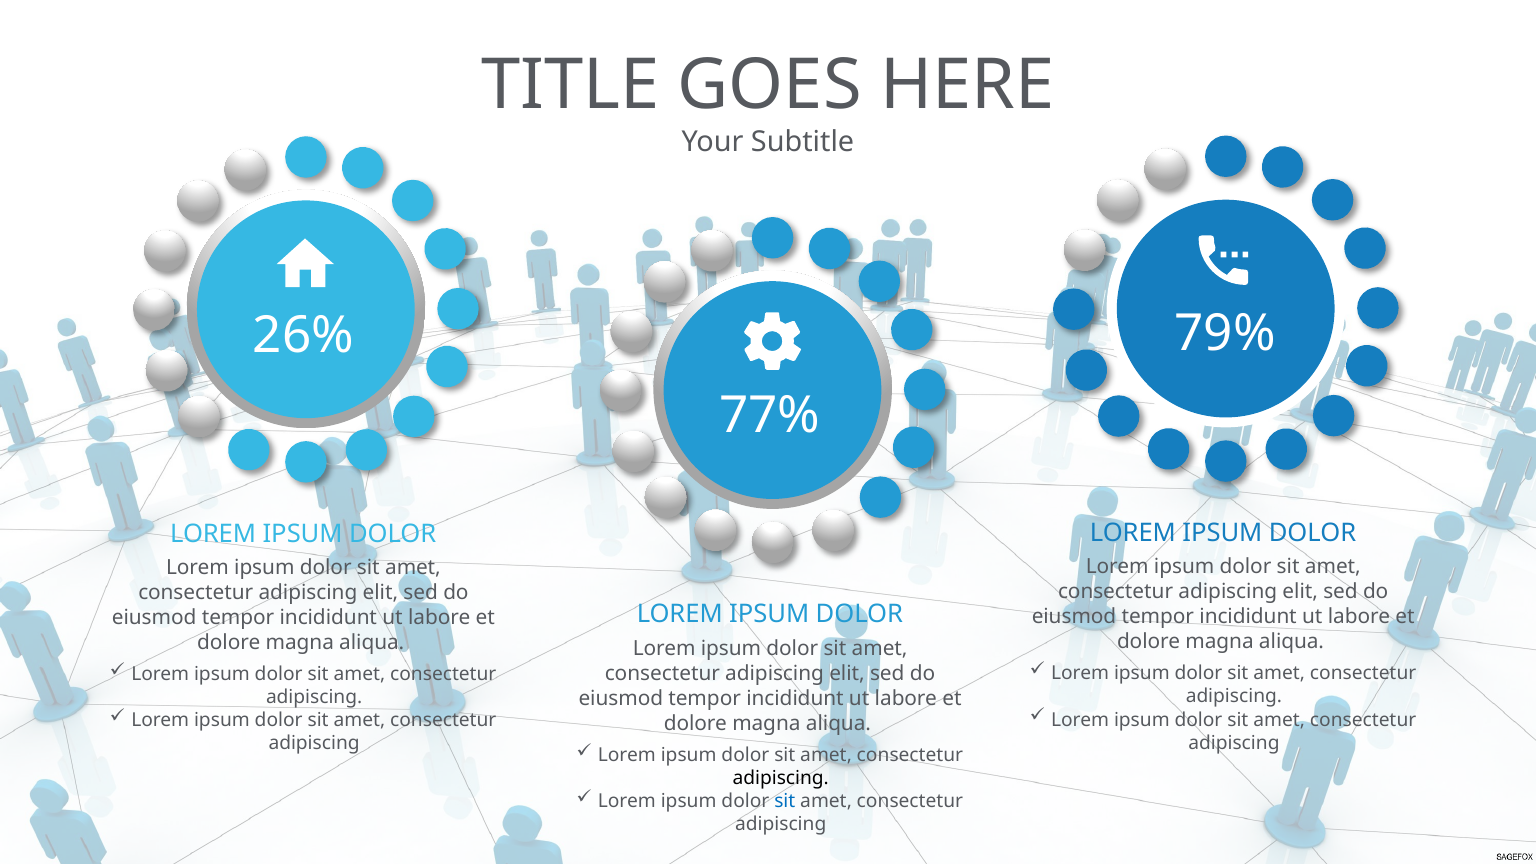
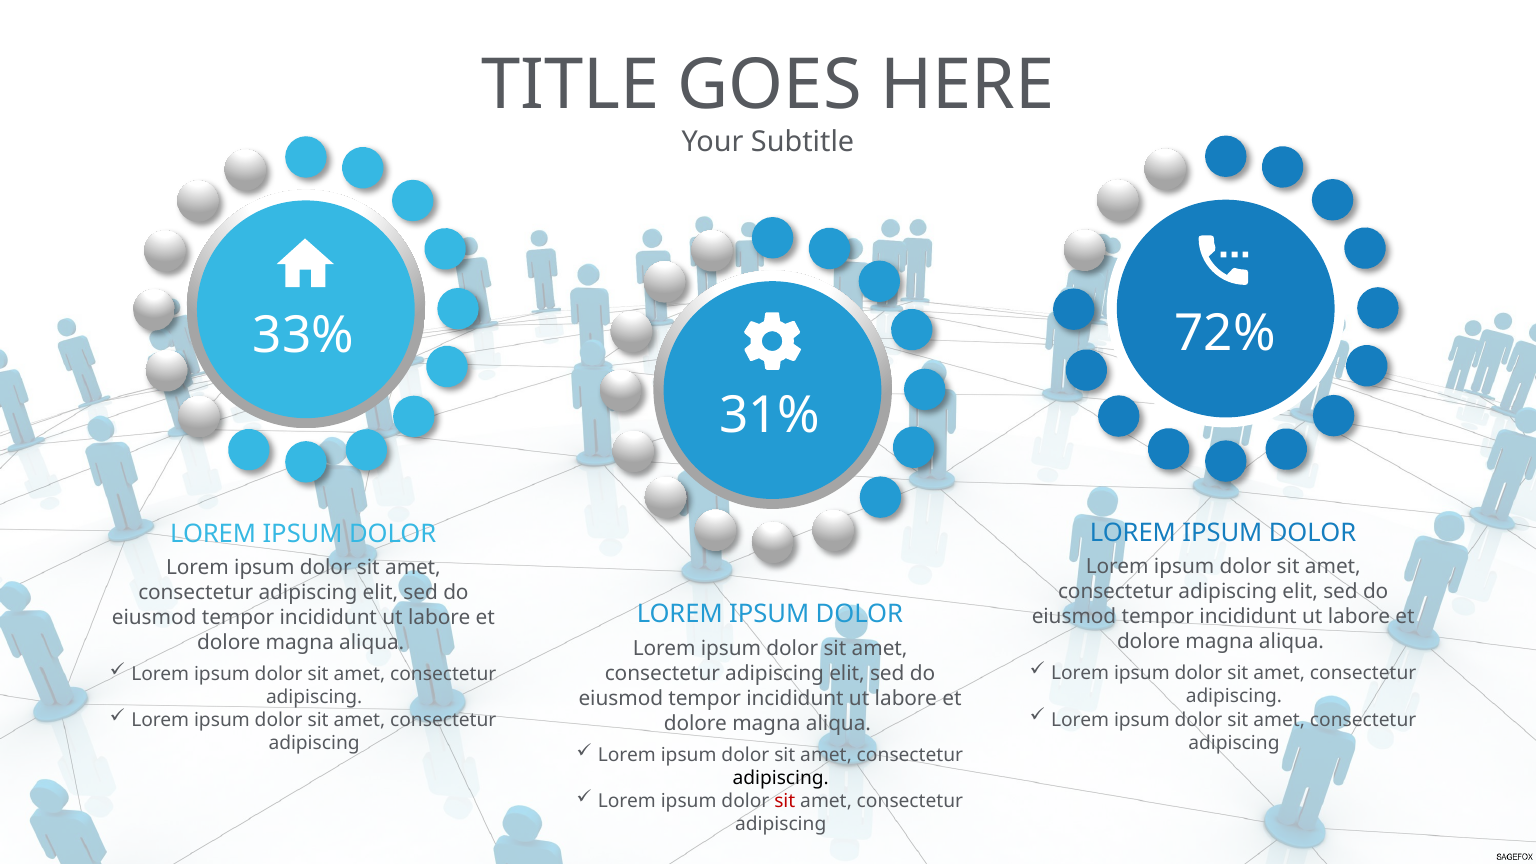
79%: 79% -> 72% (1225, 334)
26%: 26% -> 33% (303, 336)
77%: 77% -> 31% (770, 416)
sit colour: blue -> red (785, 801)
